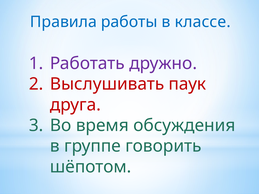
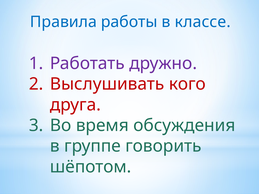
паук: паук -> кого (187, 84)
